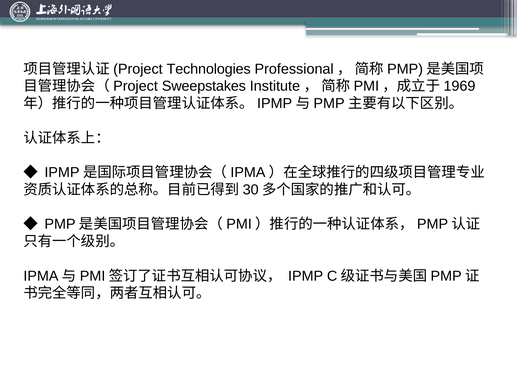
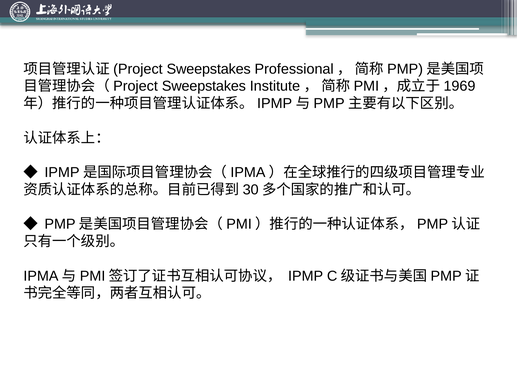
Technologies: Technologies -> Sweepstakes (209, 69)
